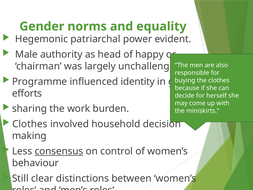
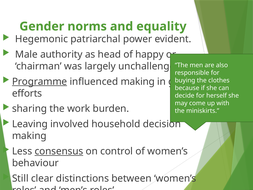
Programme underline: none -> present (40, 81)
influenced identity: identity -> making (138, 81)
Clothes: Clothes -> Leaving (30, 124)
